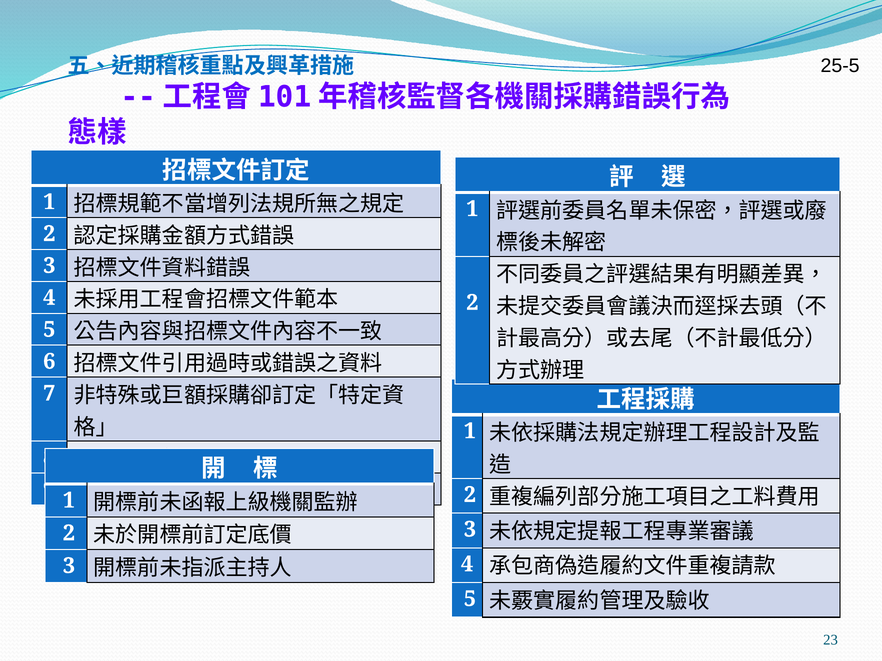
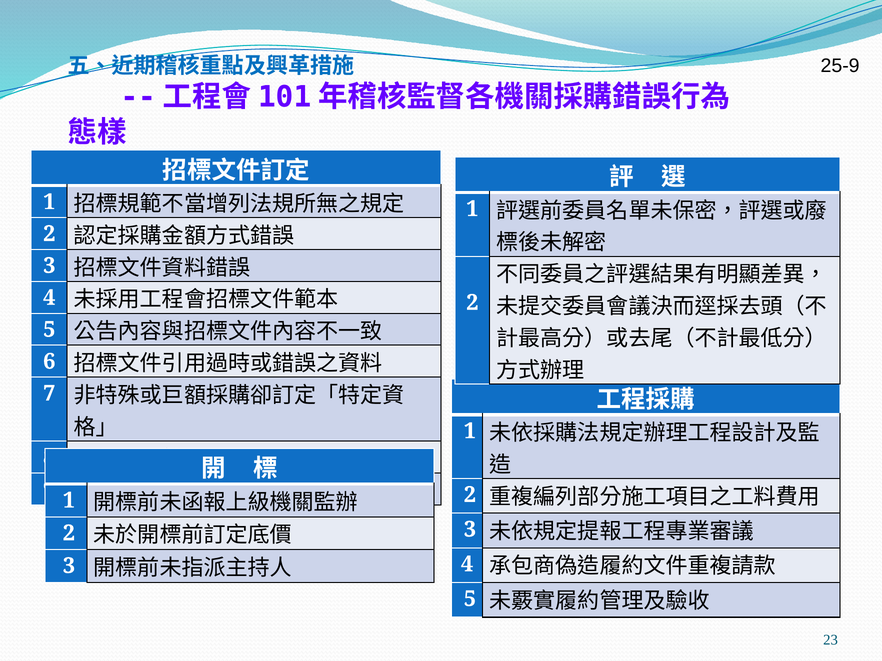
25-5: 25-5 -> 25-9 (840, 66)
